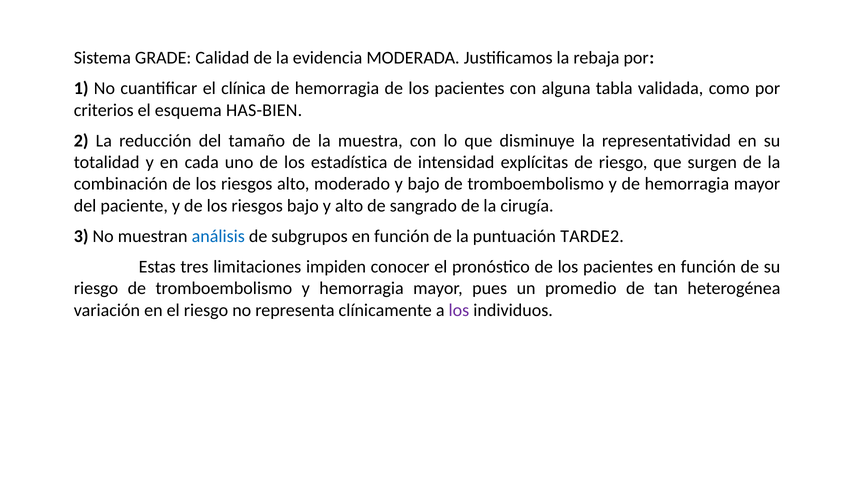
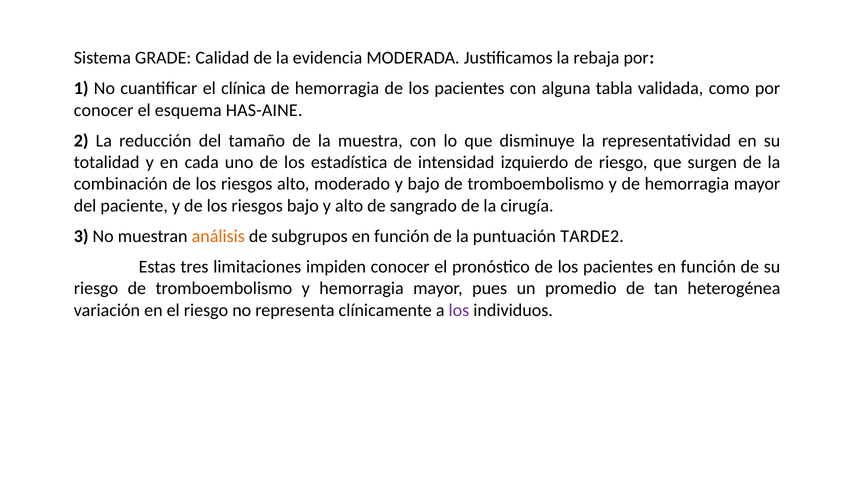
criterios: criterios -> conocer (104, 110)
HAS-BIEN: HAS-BIEN -> HAS-AINE (264, 110)
explícitas: explícitas -> izquierdo (534, 162)
análisis colour: blue -> orange (218, 236)
